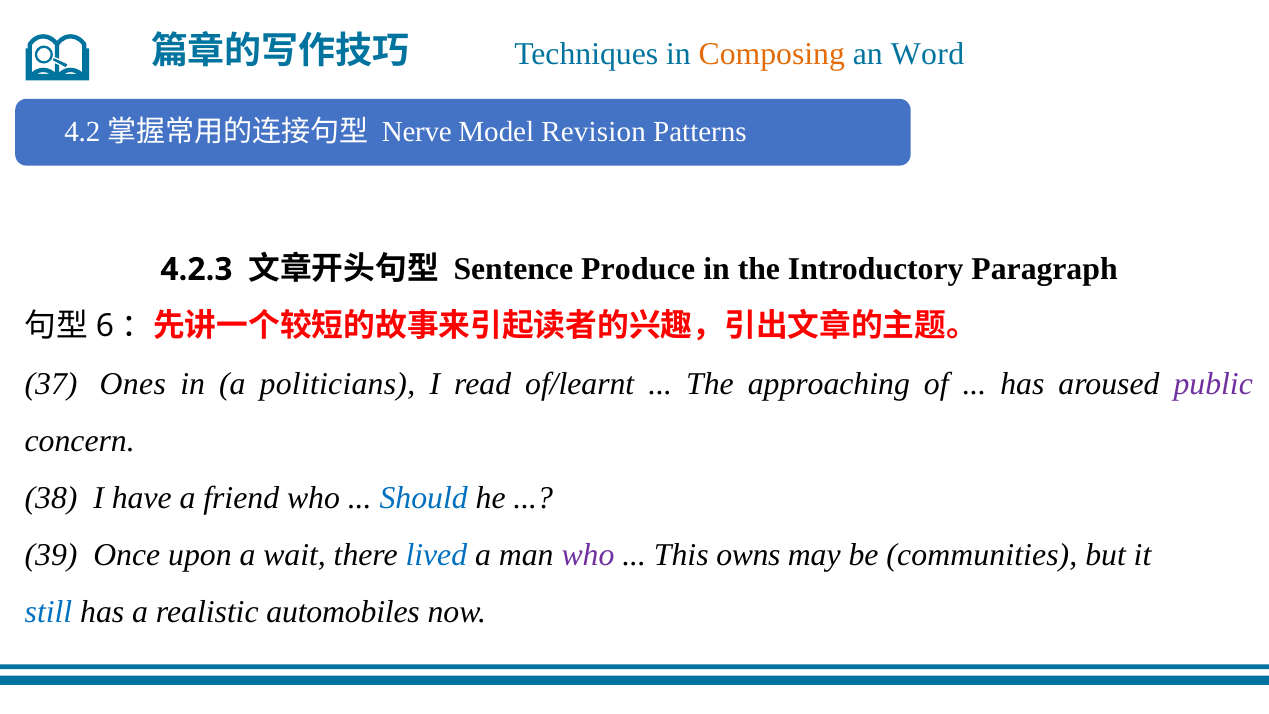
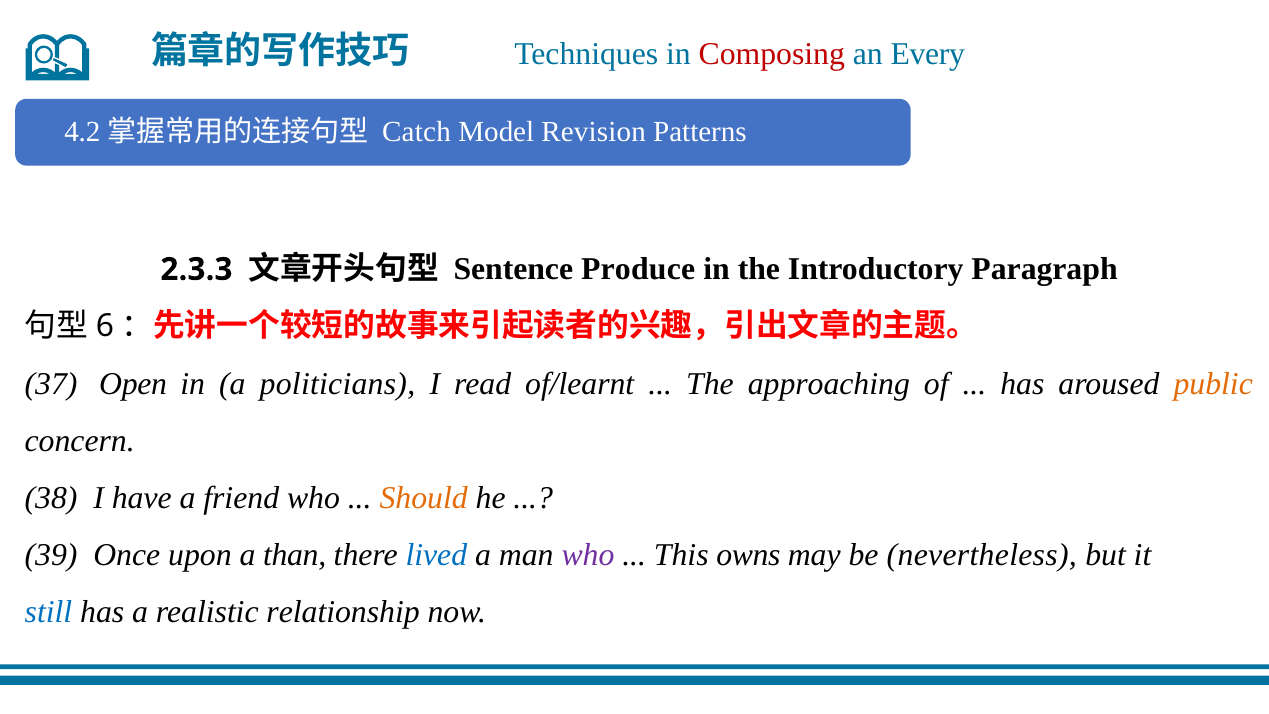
Composing colour: orange -> red (772, 54)
Word: Word -> Every (928, 54)
Nerve: Nerve -> Catch (416, 132)
4.2.3: 4.2.3 -> 2.3.3 (196, 269)
Ones: Ones -> Open (133, 384)
public colour: purple -> orange (1213, 384)
Should colour: blue -> orange (424, 498)
wait: wait -> than (295, 555)
communities: communities -> nevertheless (982, 555)
automobiles: automobiles -> relationship (343, 612)
